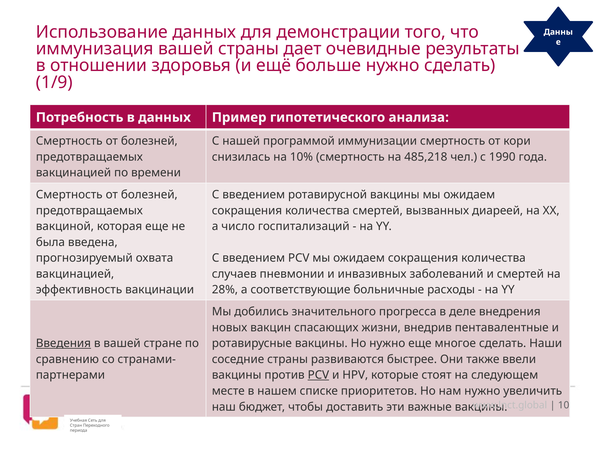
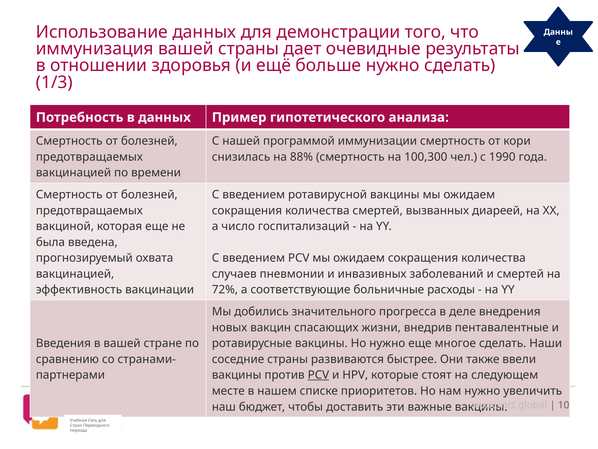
1/9: 1/9 -> 1/3 (54, 82)
10%: 10% -> 88% (301, 157)
485,218: 485,218 -> 100,300 (426, 157)
28%: 28% -> 72% (225, 289)
Введения underline: present -> none (63, 343)
